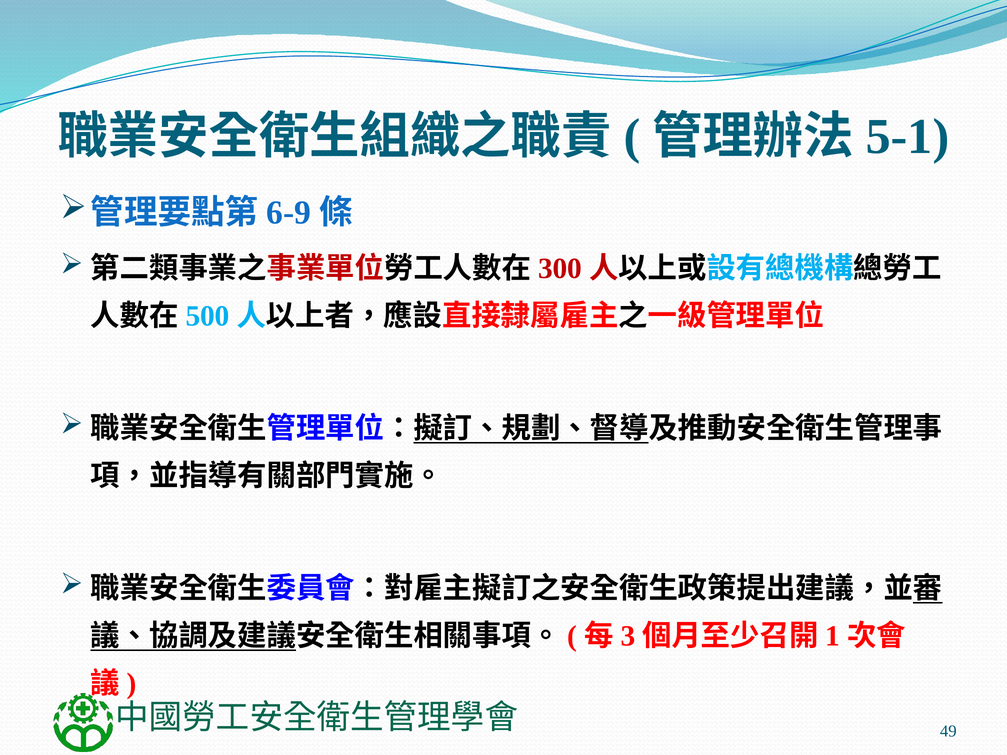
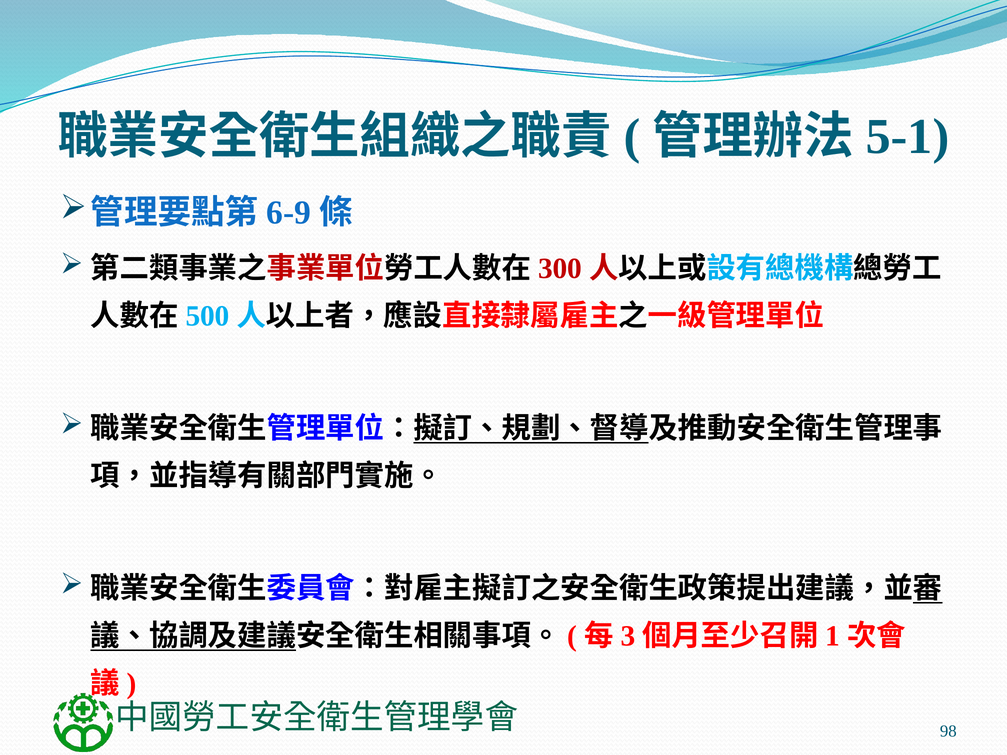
49: 49 -> 98 (948, 731)
